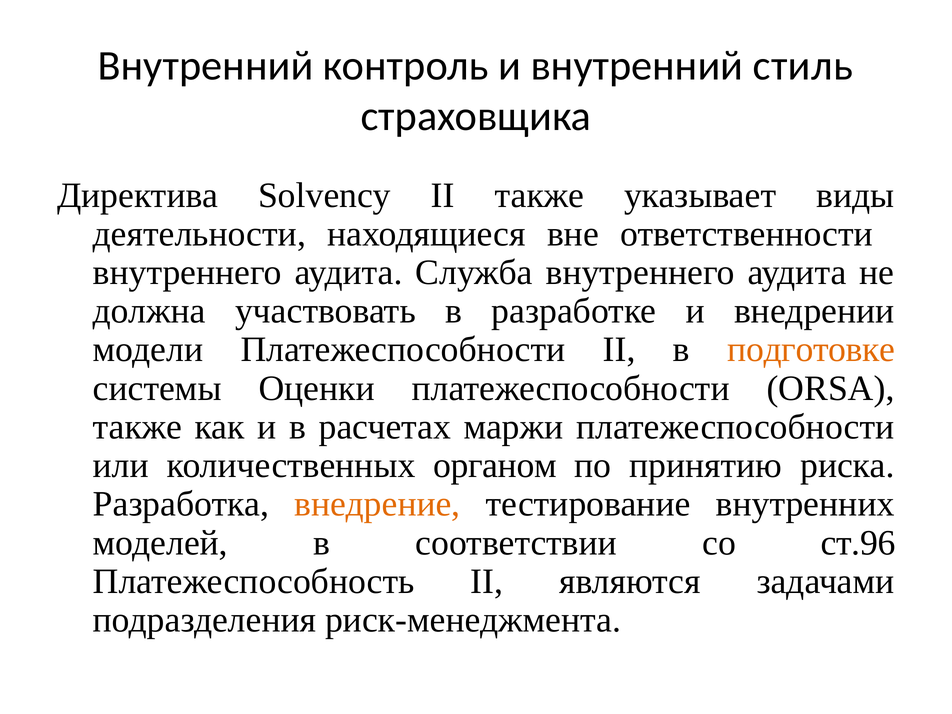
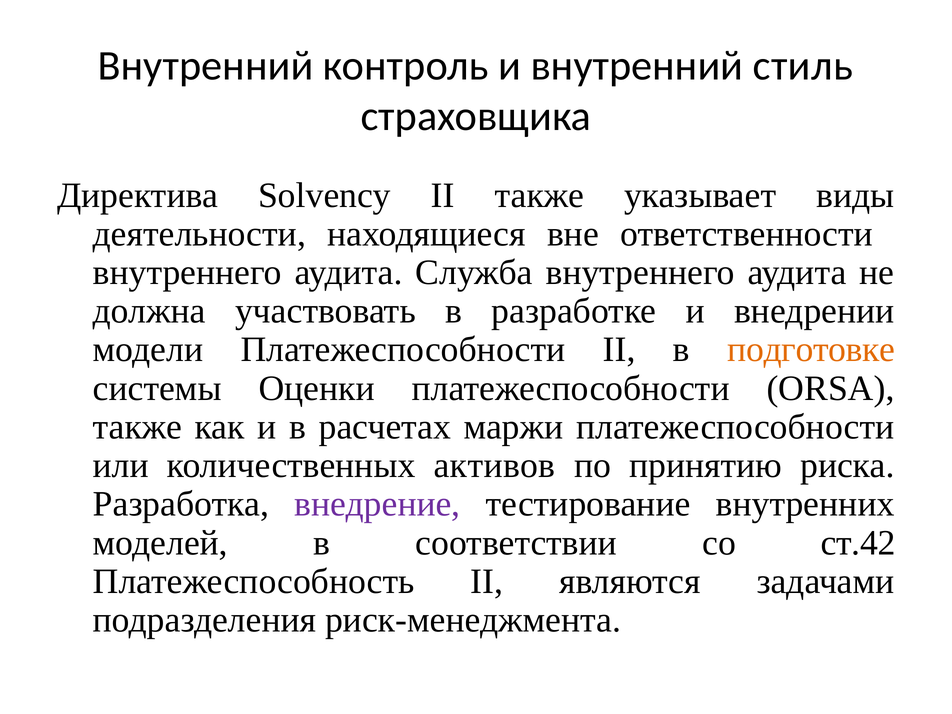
органом: органом -> активов (495, 466)
внедрение colour: orange -> purple (377, 504)
ст.96: ст.96 -> ст.42 (858, 543)
